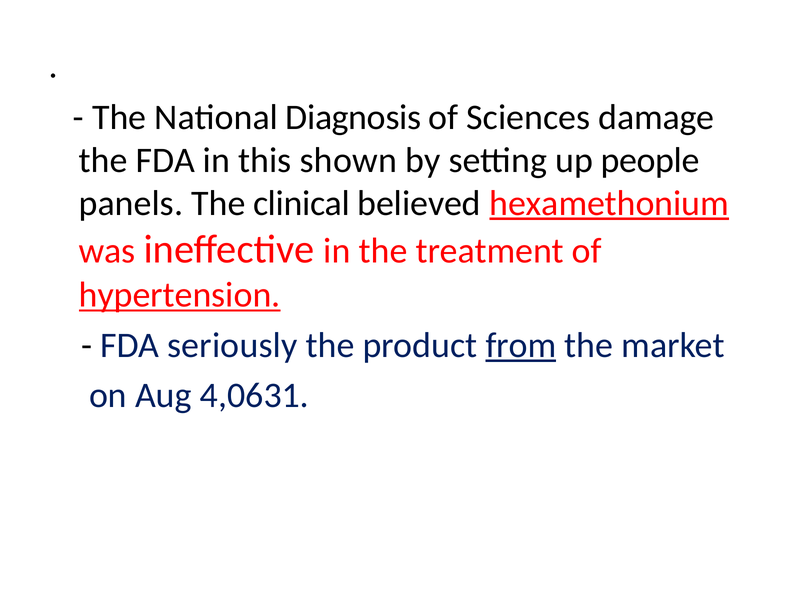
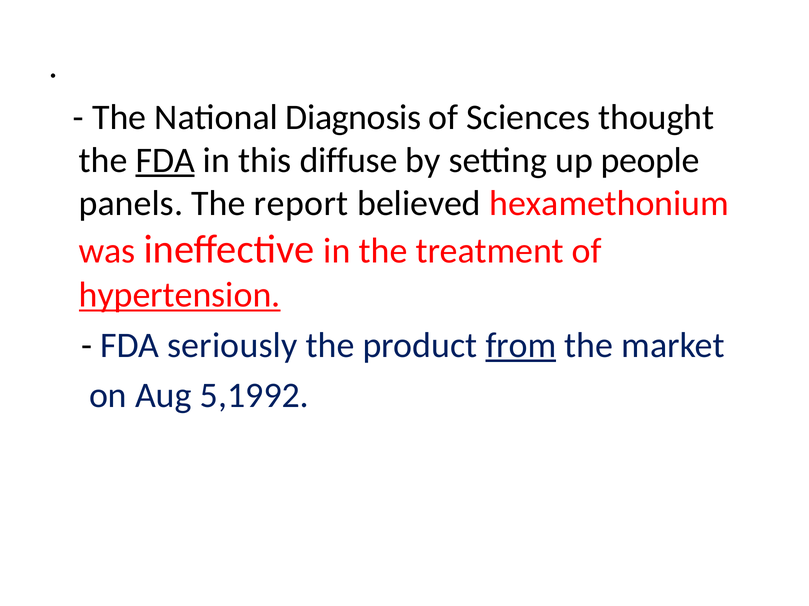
damage: damage -> thought (656, 117)
FDA underline: none -> present (165, 160)
shown: shown -> diffuse (349, 160)
clinical: clinical -> report (301, 204)
hexamethonium underline: present -> none (609, 204)
4,0631: 4,0631 -> 5,1992 (254, 396)
